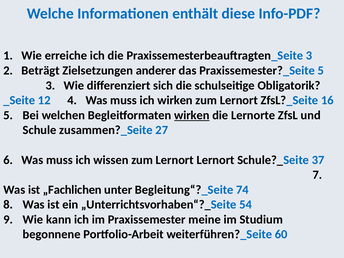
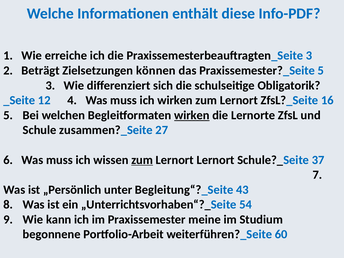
anderer: anderer -> können (156, 71)
zum underline: none -> present (142, 160)
„Fachlichen: „Fachlichen -> „Persönlich (72, 190)
74: 74 -> 43 (242, 190)
